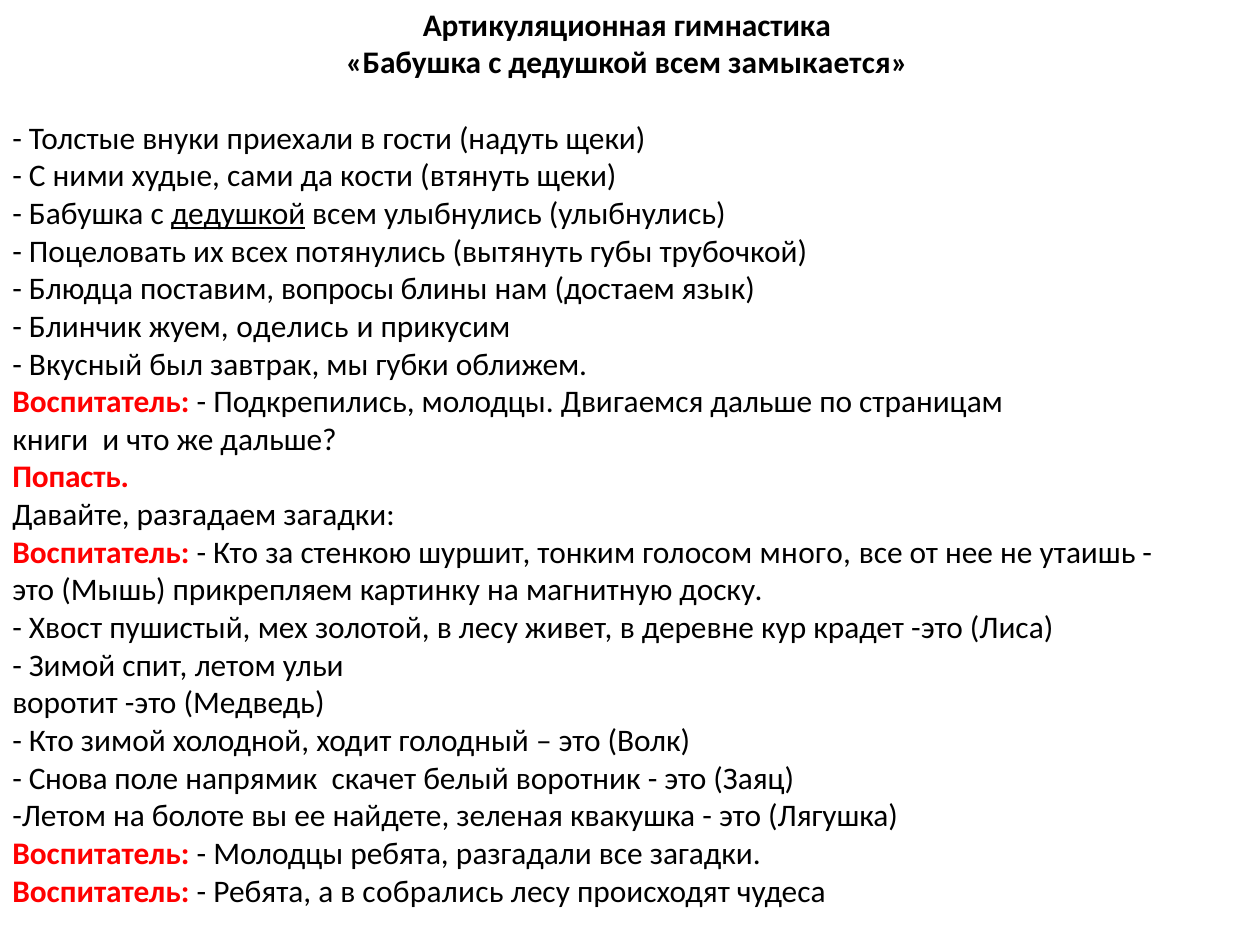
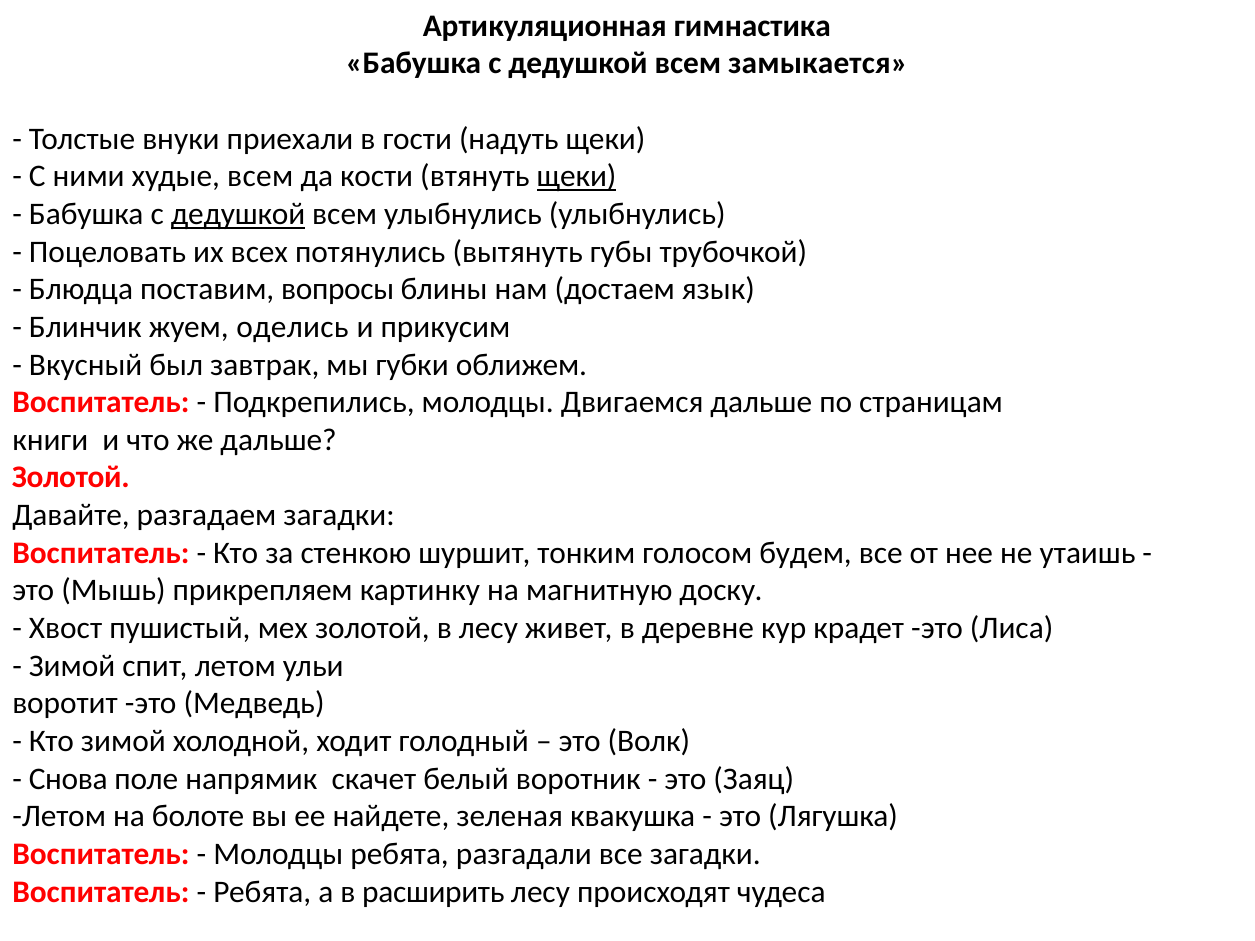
худые сами: сами -> всем (260, 177)
щеки underline: none -> present (577, 177)
Попасть: Попасть -> Золотой (71, 478)
много: много -> будем (806, 553)
собрались: собрались -> расширить (433, 892)
